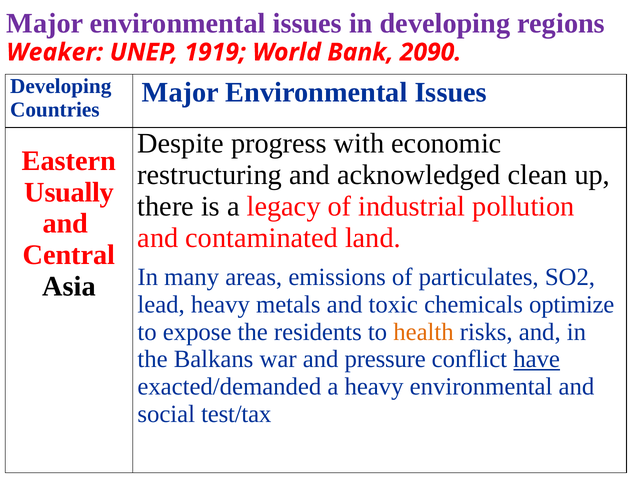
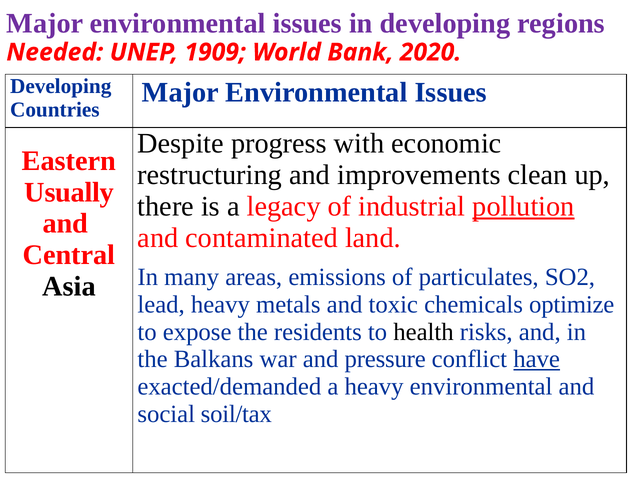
Weaker: Weaker -> Needed (55, 52)
1919: 1919 -> 1909 (215, 52)
2090: 2090 -> 2020 (431, 52)
acknowledged: acknowledged -> improvements (419, 175)
pollution underline: none -> present (524, 206)
health colour: orange -> black (423, 332)
test/tax: test/tax -> soil/tax (236, 414)
